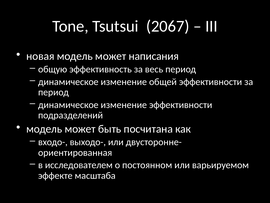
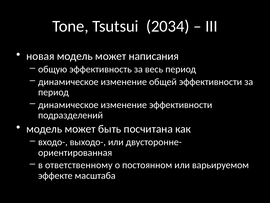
2067: 2067 -> 2034 (168, 26)
исследователем: исследователем -> ответственному (79, 165)
